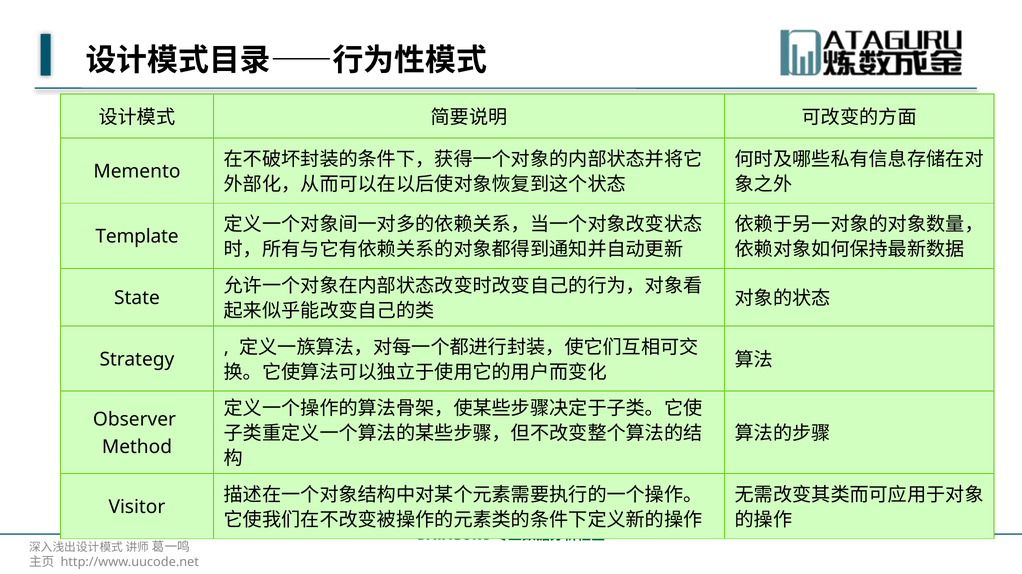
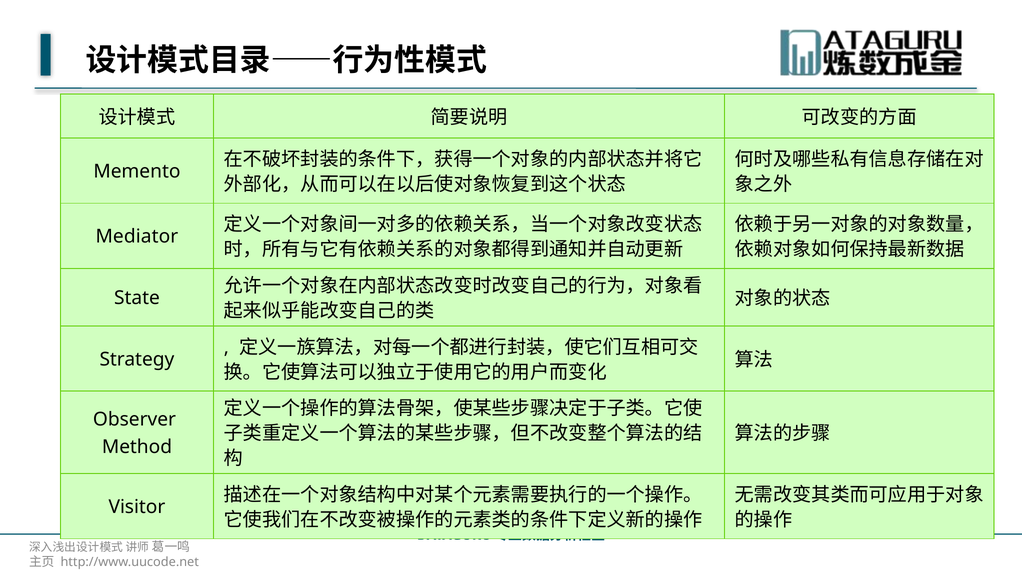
Template: Template -> Mediator (137, 237)
